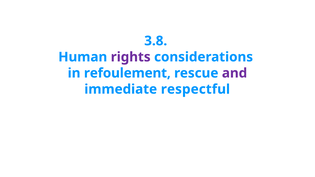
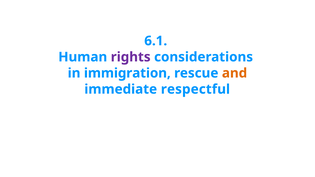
3.8: 3.8 -> 6.1 (156, 41)
refoulement: refoulement -> immigration (127, 73)
and colour: purple -> orange (235, 73)
